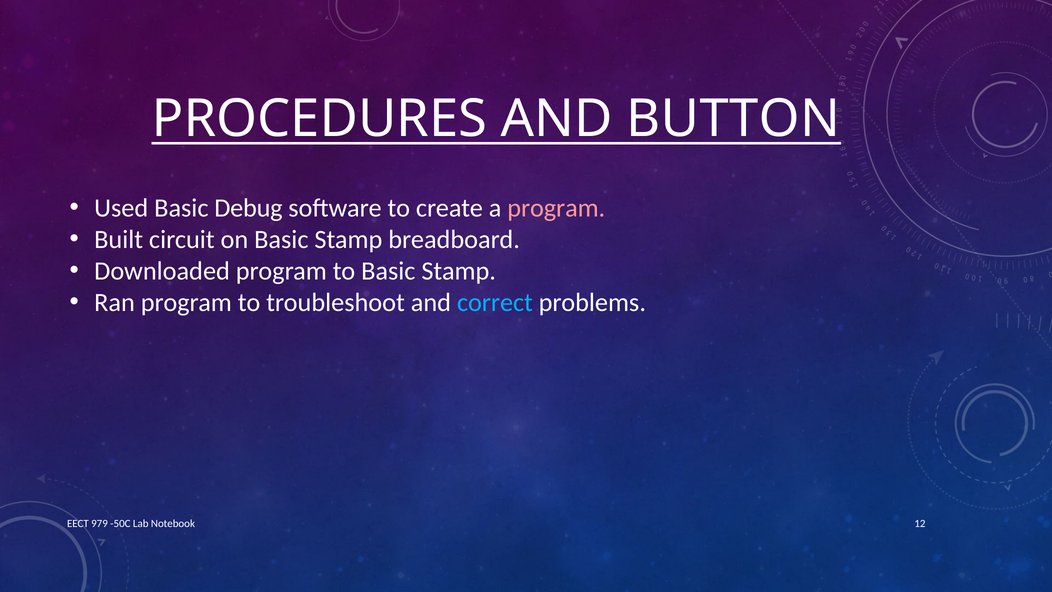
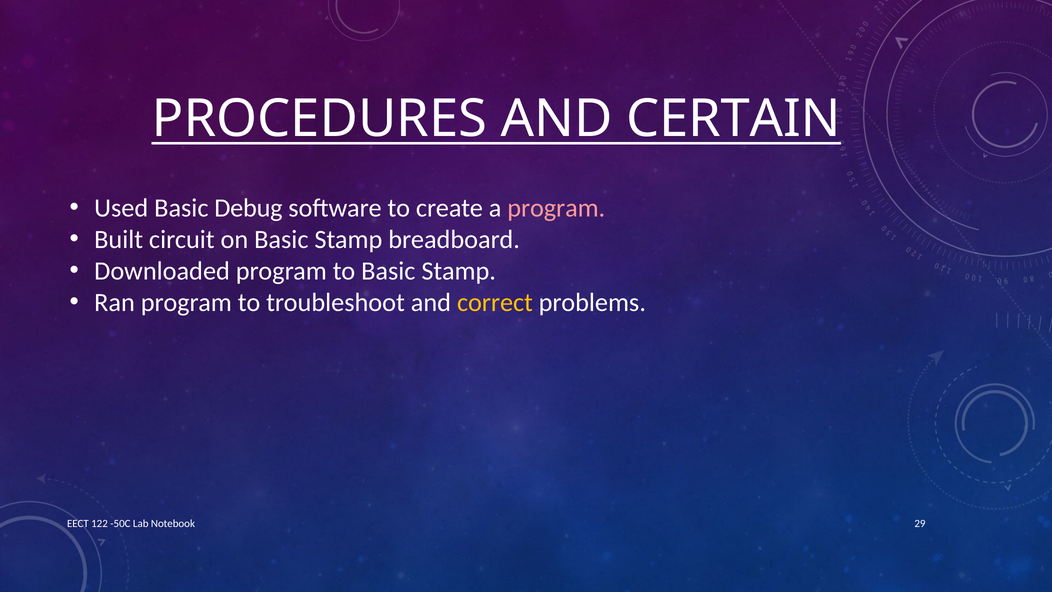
BUTTON: BUTTON -> CERTAIN (734, 119)
correct colour: light blue -> yellow (495, 303)
979: 979 -> 122 (99, 524)
12: 12 -> 29 (920, 524)
